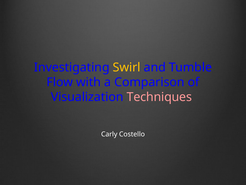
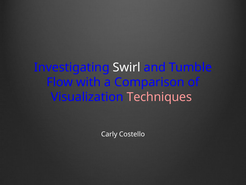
Swirl colour: yellow -> white (127, 67)
